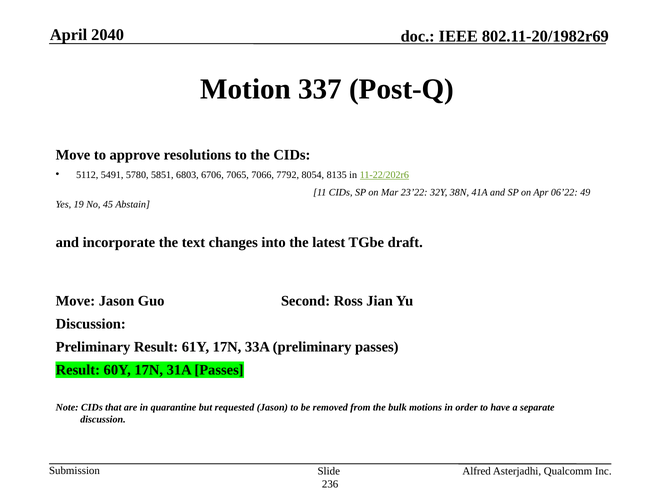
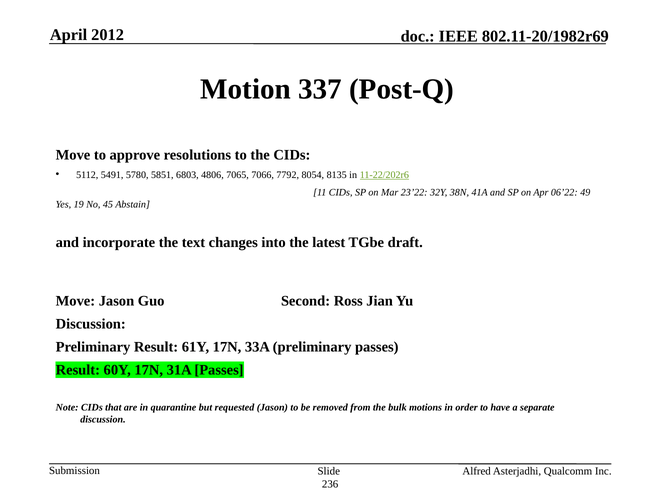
2040: 2040 -> 2012 (108, 35)
6706: 6706 -> 4806 (212, 175)
